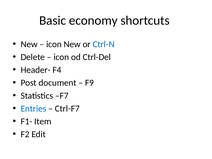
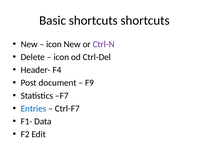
Basic economy: economy -> shortcuts (93, 21)
Ctrl-N colour: blue -> purple (104, 44)
Item: Item -> Data (43, 121)
